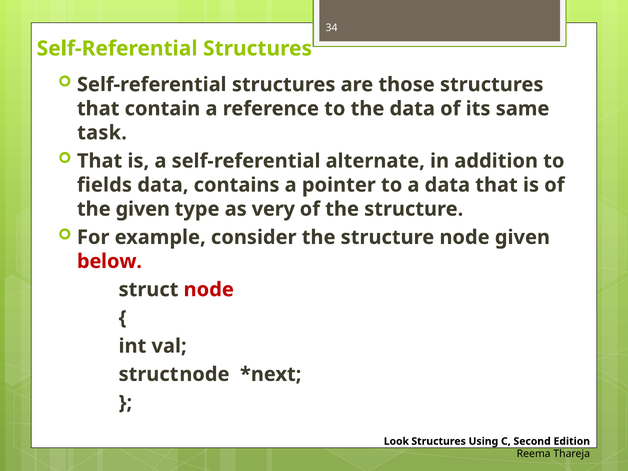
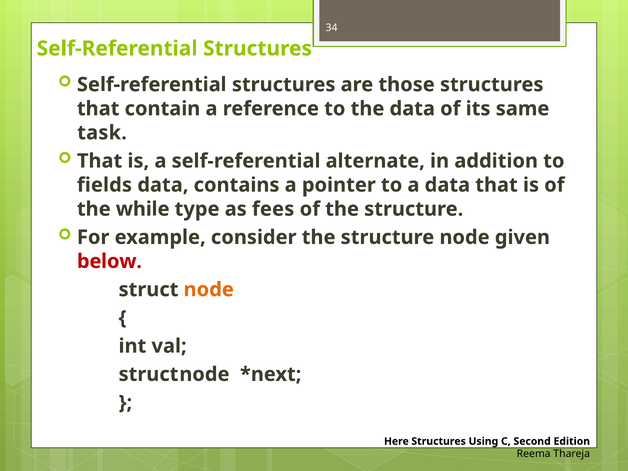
the given: given -> while (143, 209)
very: very -> fees (273, 209)
node colour: red -> orange (209, 290)
Look: Look -> Here (396, 441)
